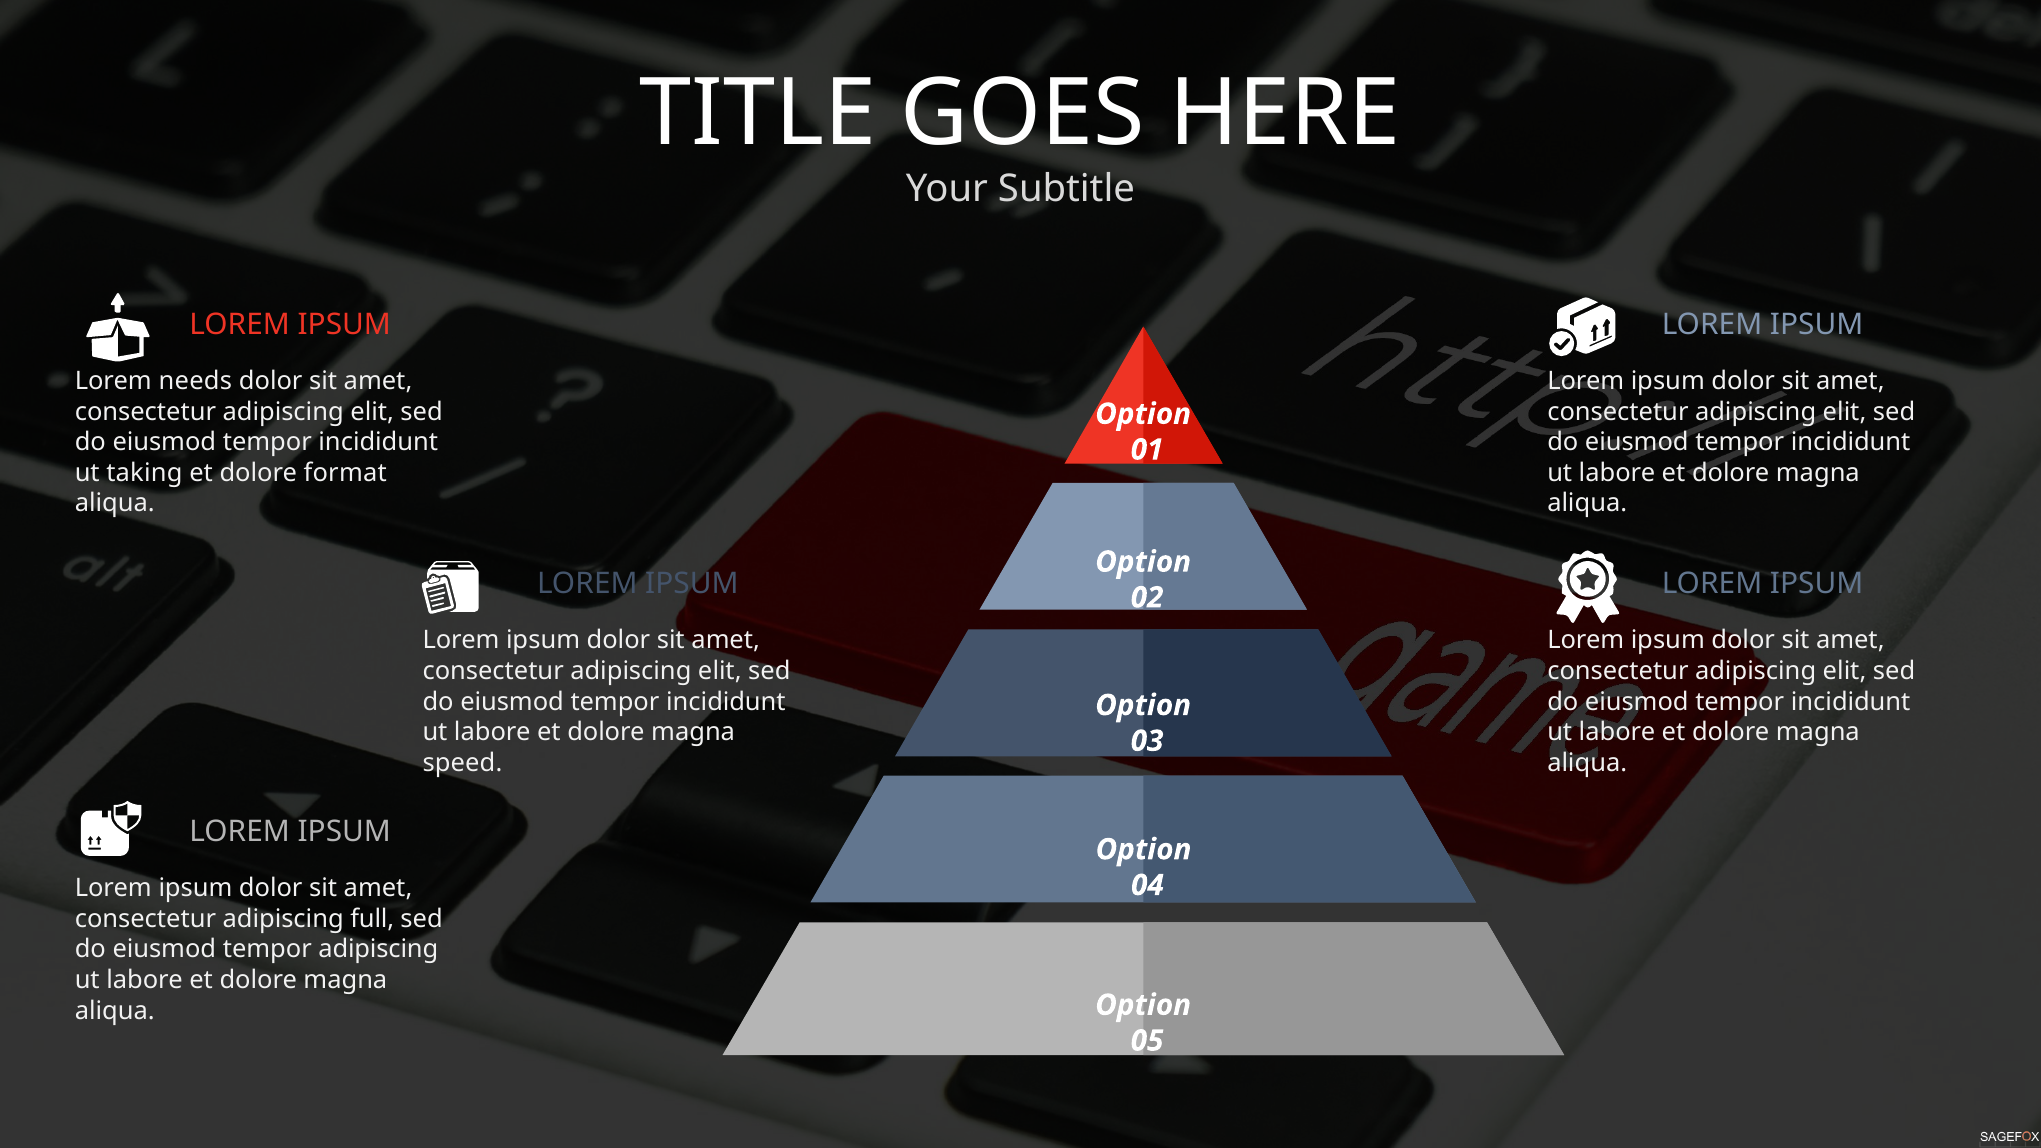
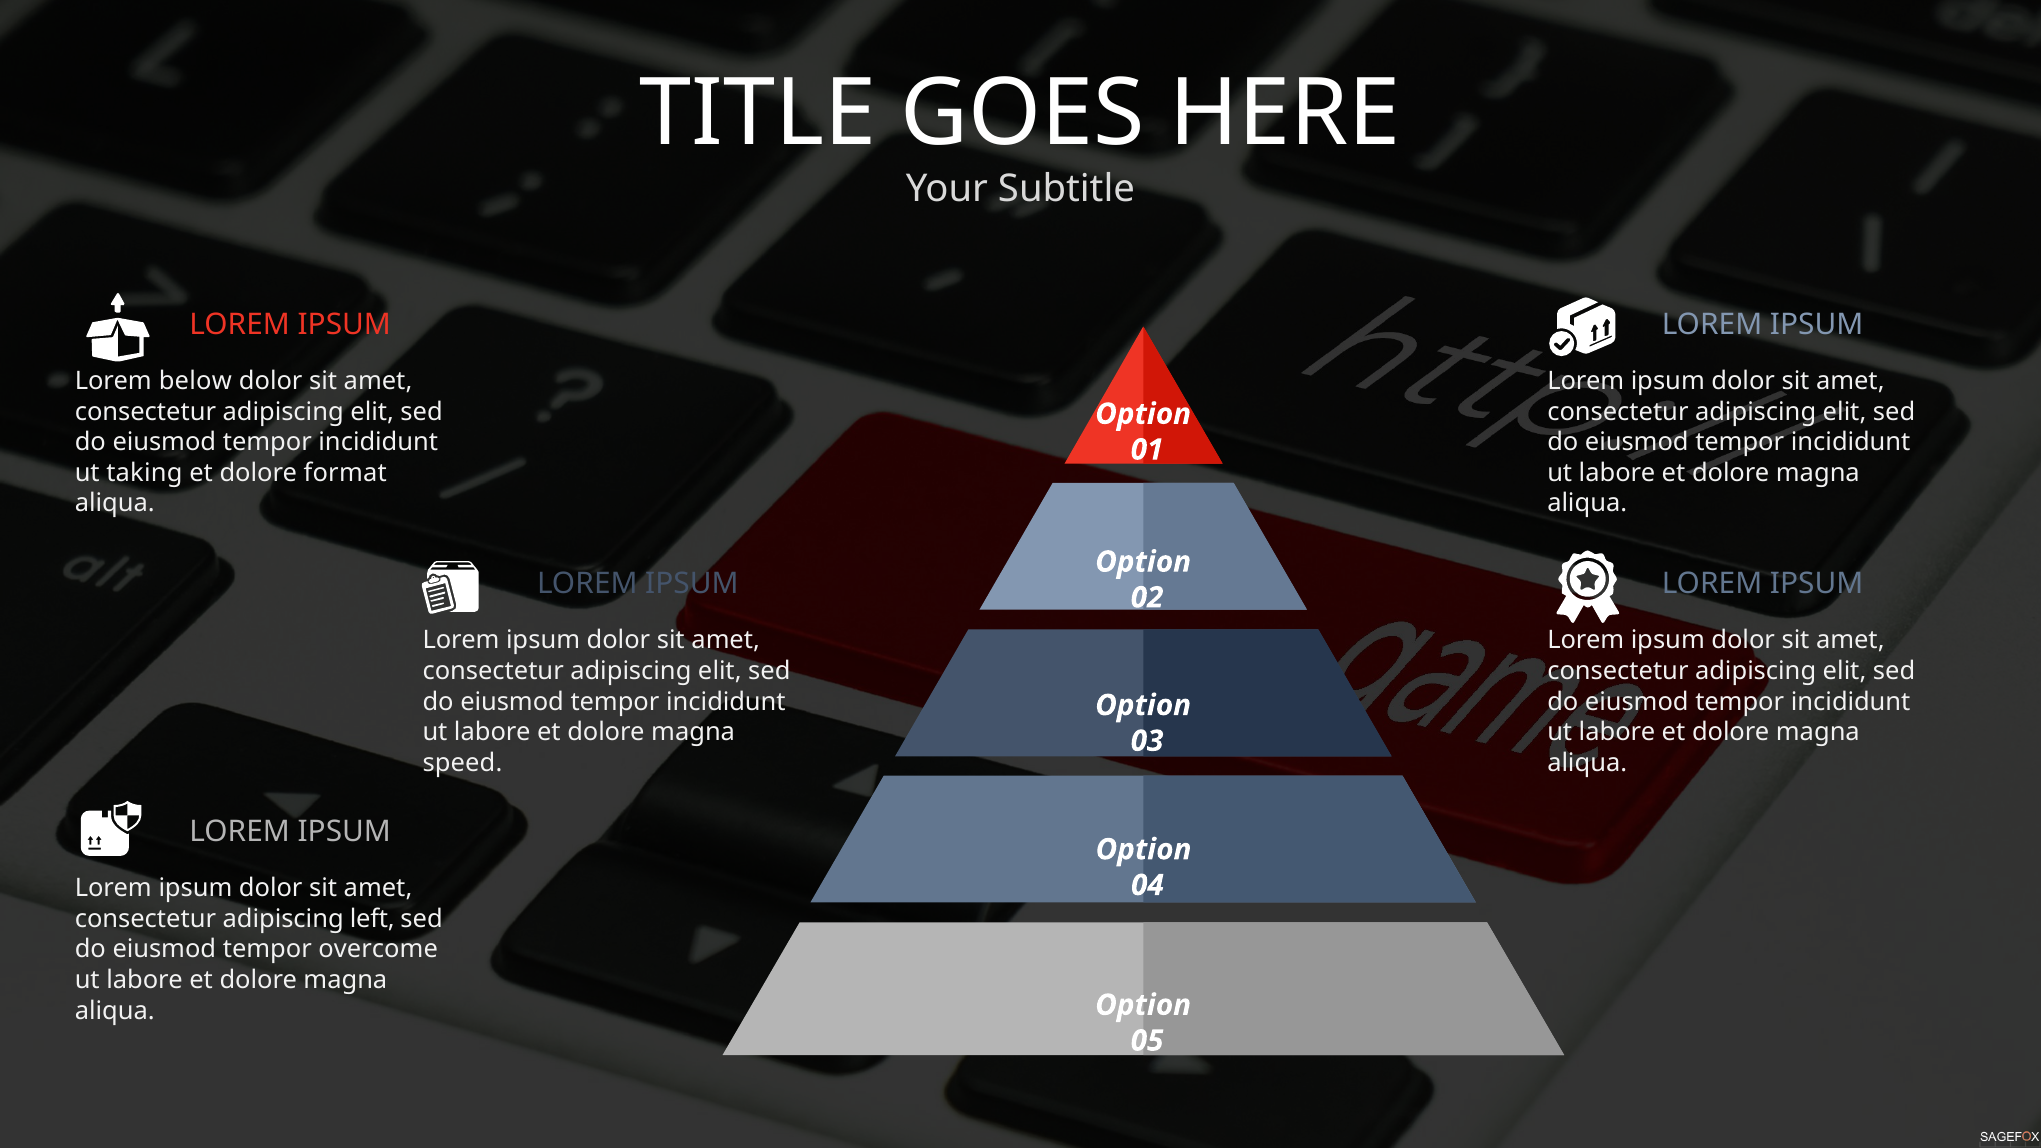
needs: needs -> below (195, 381)
full: full -> left (372, 919)
tempor adipiscing: adipiscing -> overcome (378, 950)
